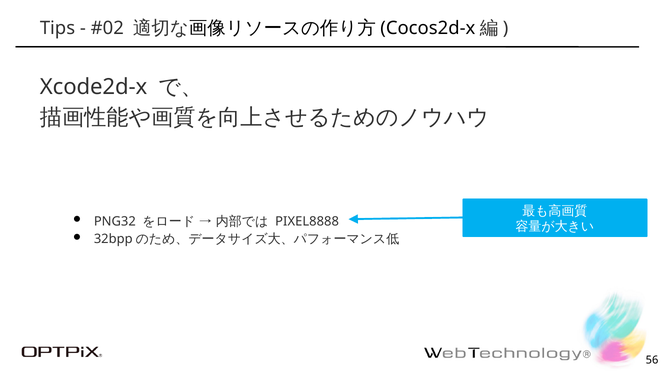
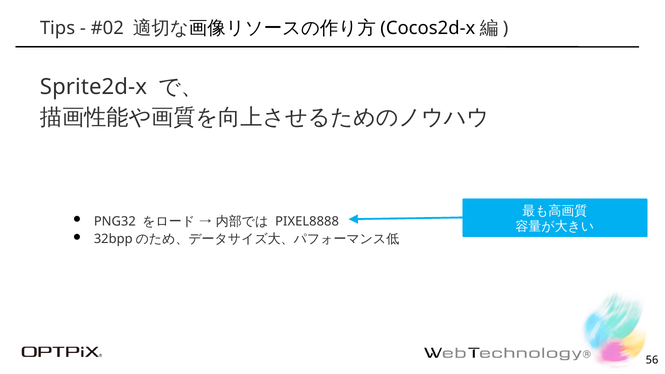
Xcode2d-x: Xcode2d-x -> Sprite2d-x (93, 87)
